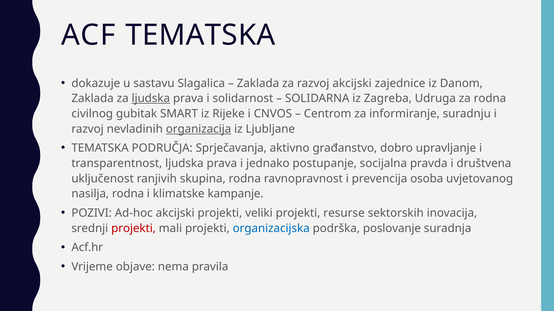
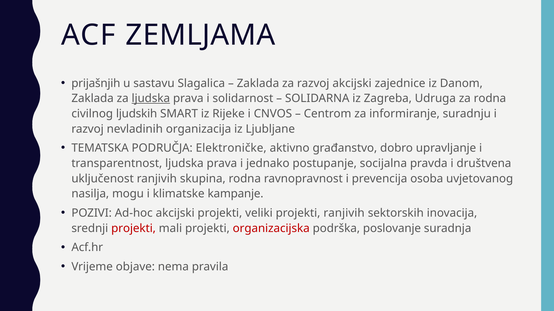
ACF TEMATSKA: TEMATSKA -> ZEMLJAMA (200, 35)
dokazuje: dokazuje -> prijašnjih (96, 83)
gubitak: gubitak -> ljudskih (137, 114)
organizacija underline: present -> none (199, 129)
Sprječavanja: Sprječavanja -> Elektroničke (231, 148)
nasilja rodna: rodna -> mogu (128, 194)
projekti resurse: resurse -> ranjivih (344, 213)
organizacijska colour: blue -> red (271, 229)
